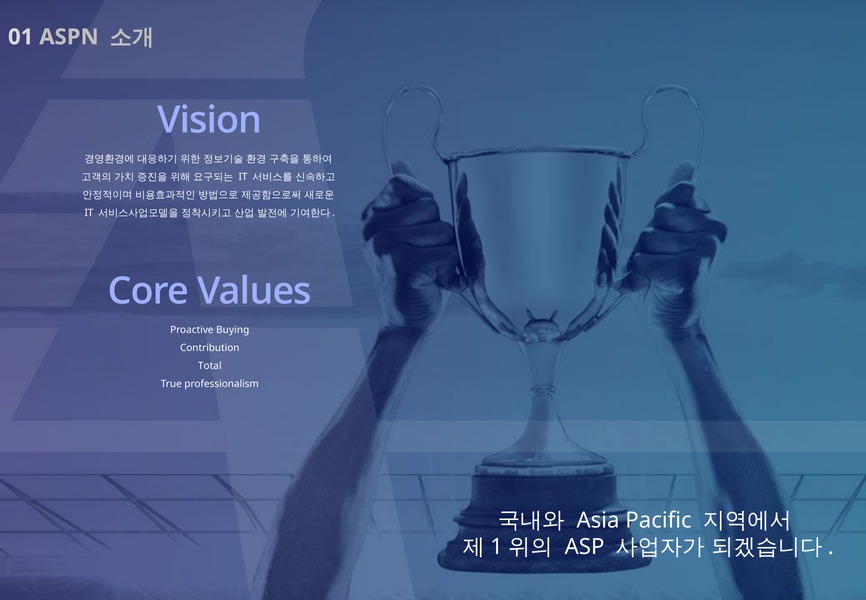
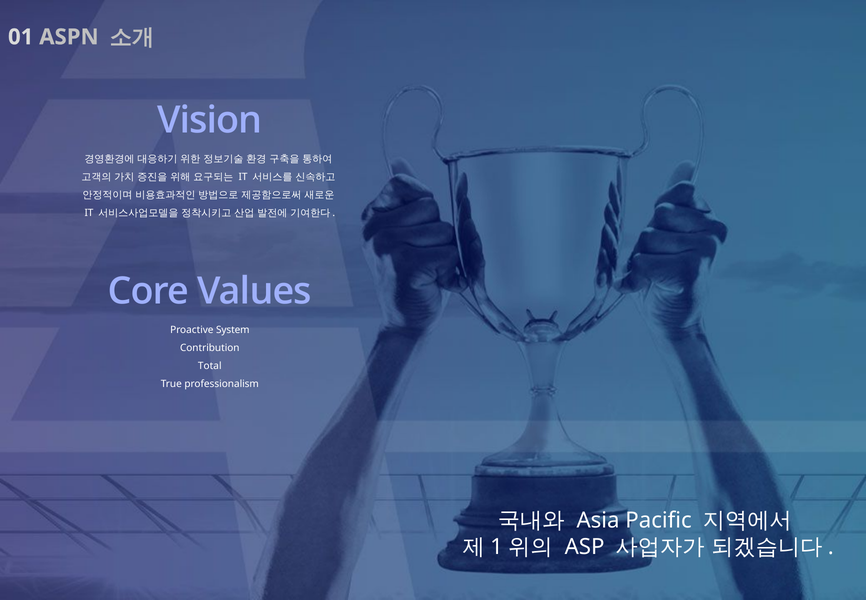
Buying: Buying -> System (233, 329)
